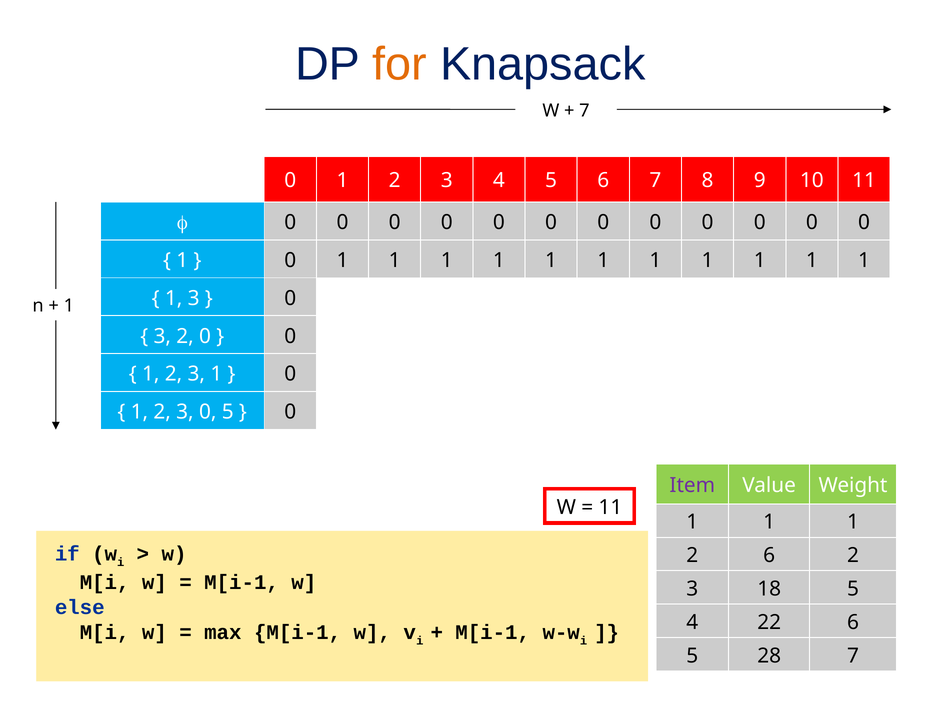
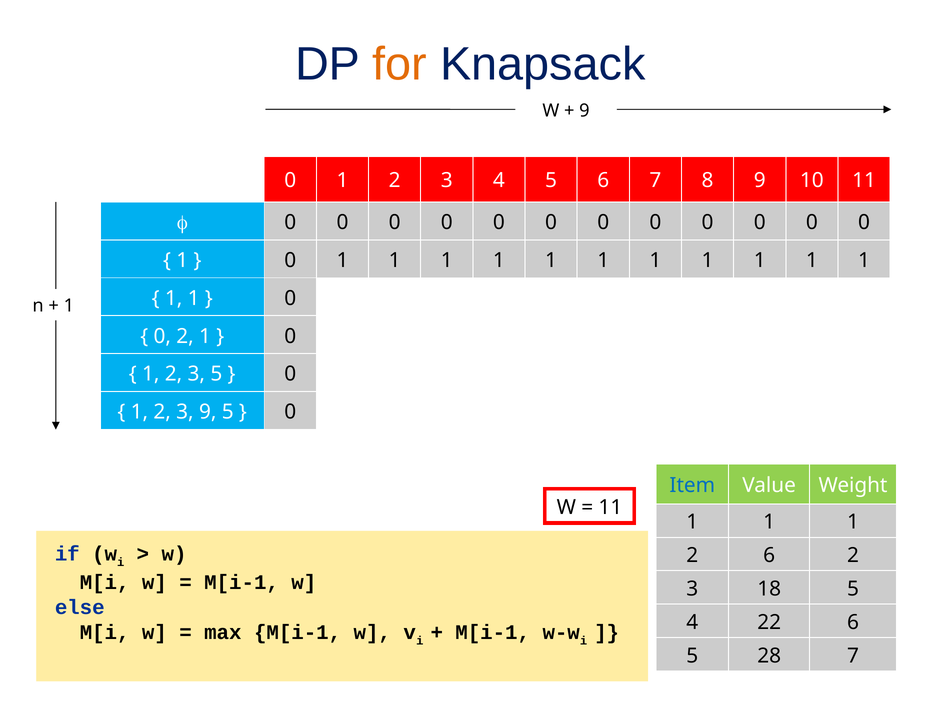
7: 7 -> 9 (584, 111)
3: 3 -> 1 (194, 298)
3: 3 -> 0 (162, 336)
0: 0 -> 1 (205, 336)
3 1: 1 -> 5 (216, 374)
2 3 0: 0 -> 9 (208, 412)
Item colour: purple -> blue (692, 485)
